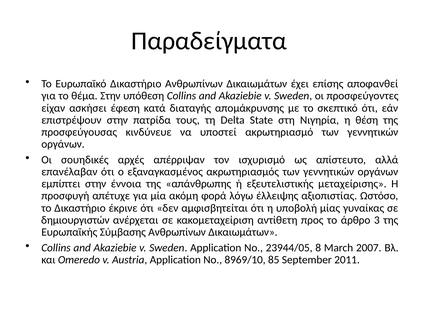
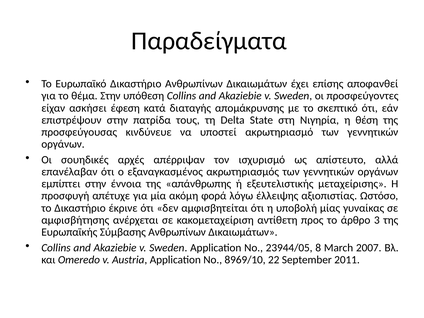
δημιουργιστών: δημιουργιστών -> αμφισβήτησης (75, 220)
85: 85 -> 22 (274, 260)
